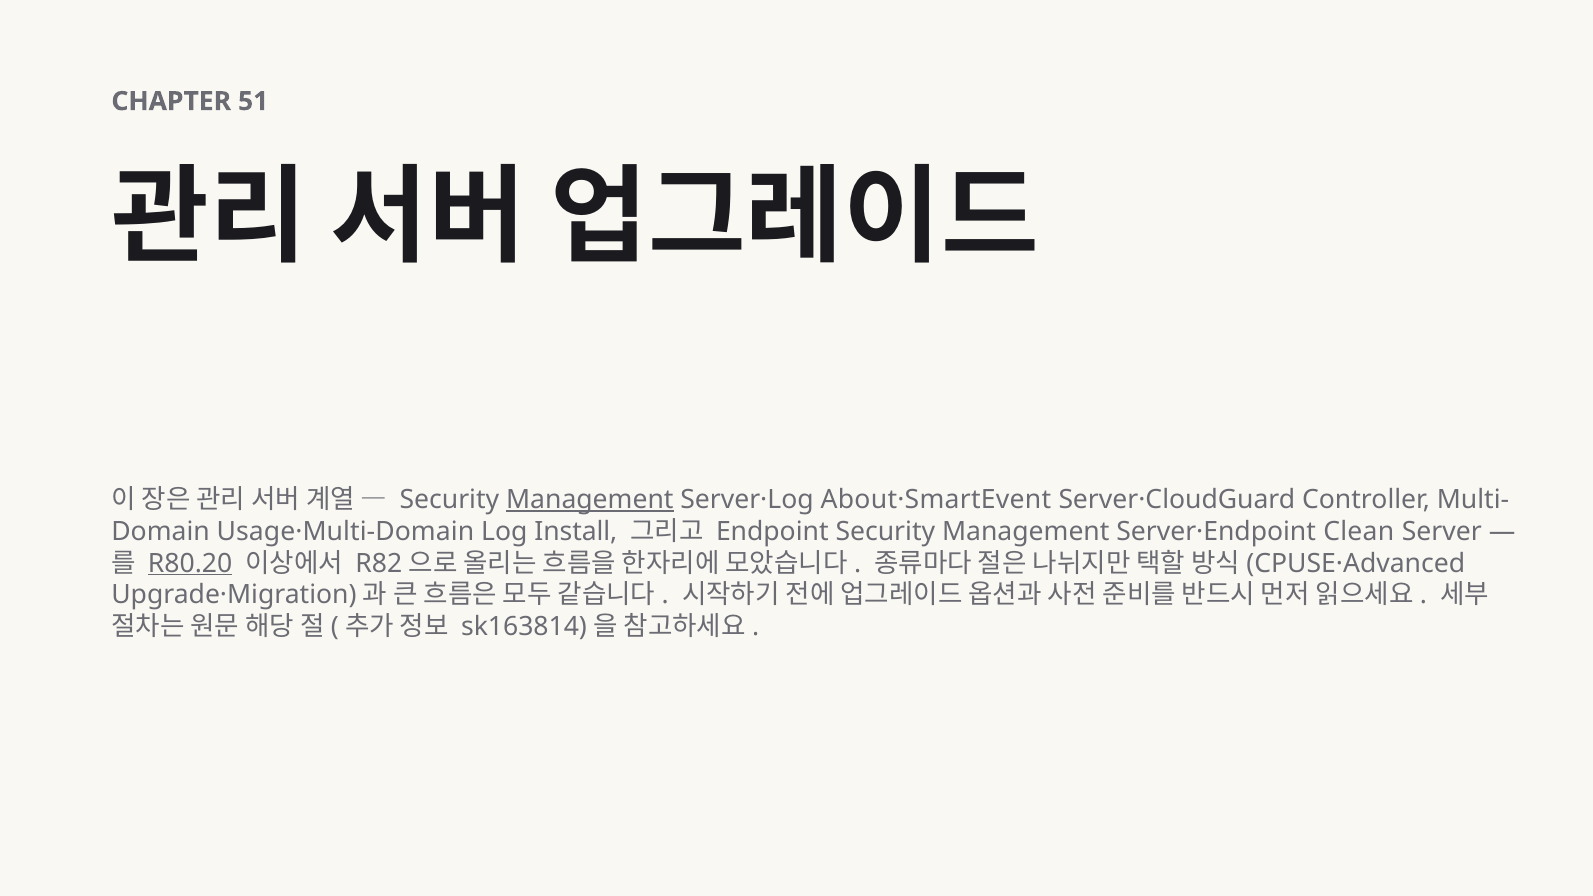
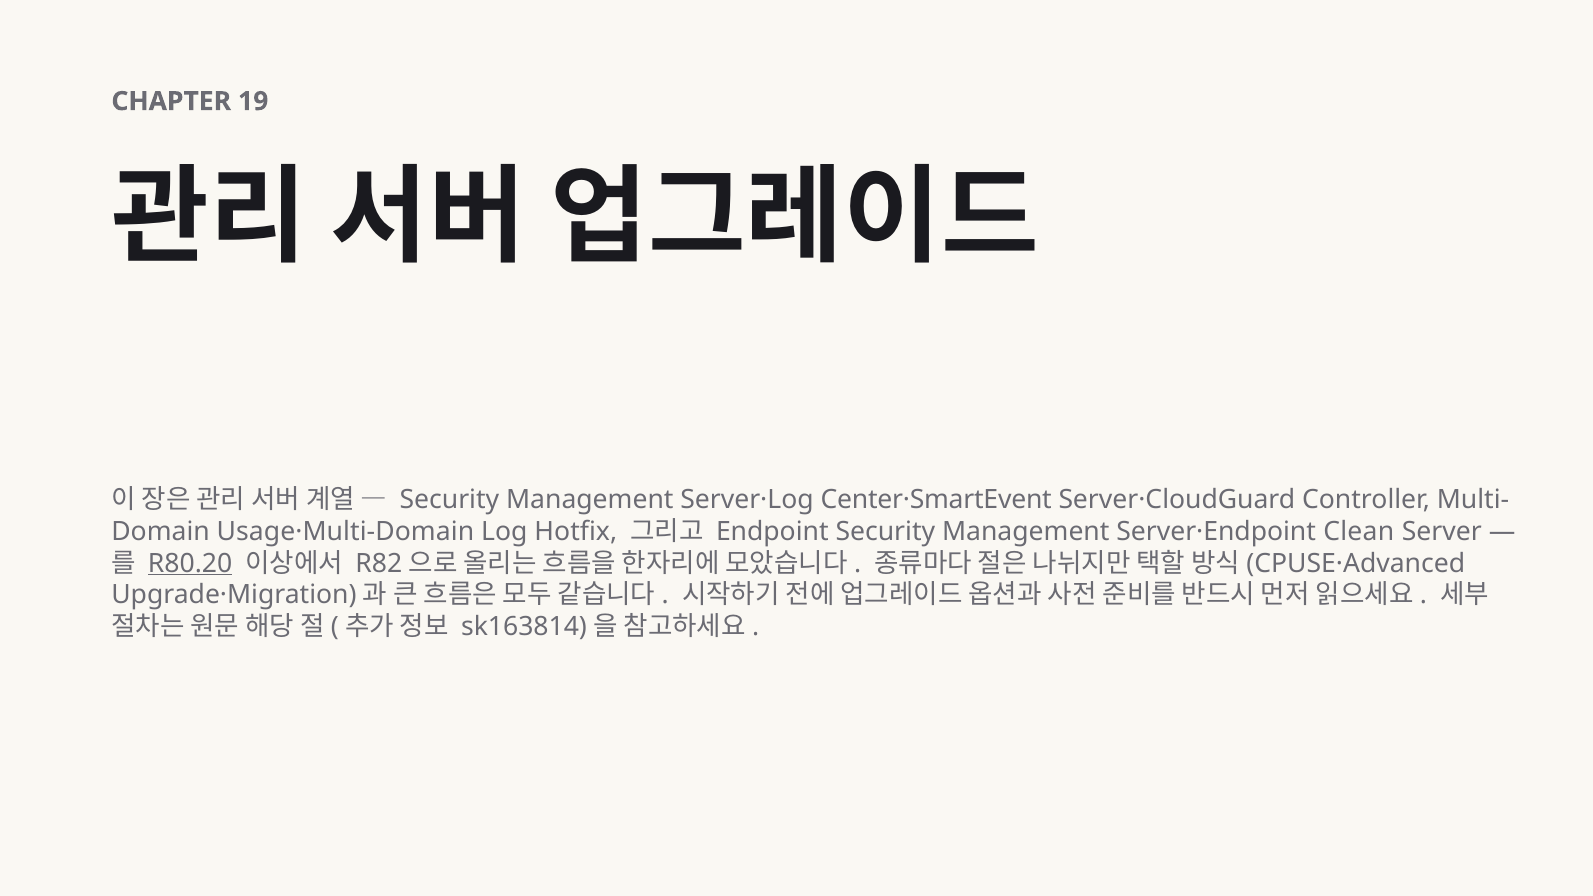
51: 51 -> 19 (253, 101)
Management underline: present -> none (590, 500)
About·SmartEvent: About·SmartEvent -> Center·SmartEvent (936, 500)
Install: Install -> Hotfix (576, 531)
